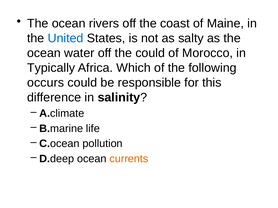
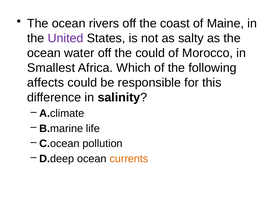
United colour: blue -> purple (66, 38)
Typically: Typically -> Smallest (51, 68)
occurs: occurs -> affects (46, 83)
